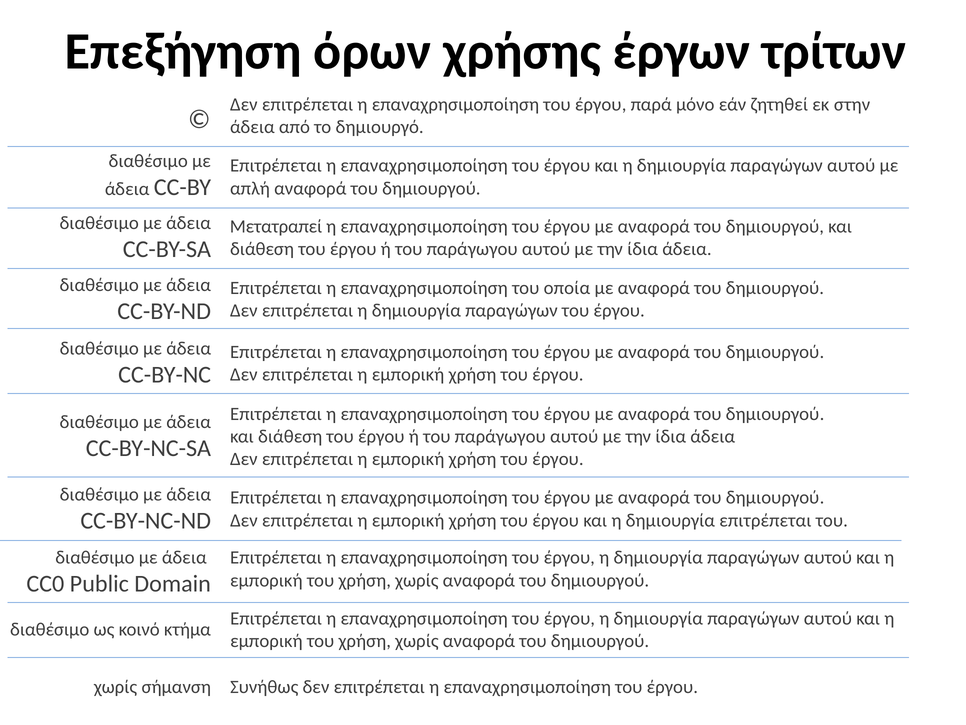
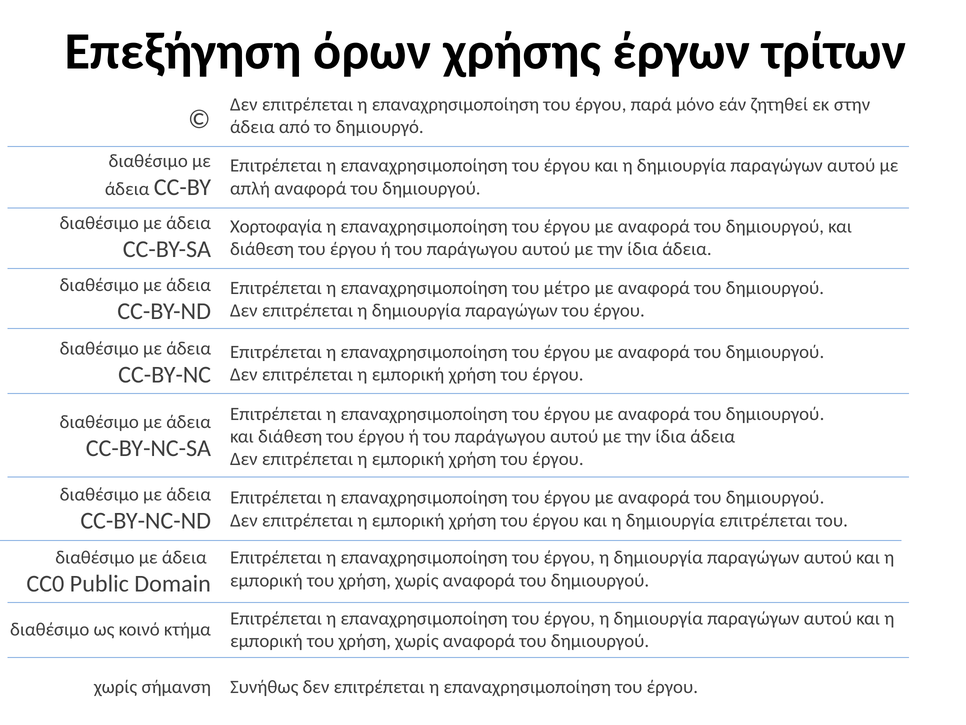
Μετατραπεί: Μετατραπεί -> Χορτοφαγία (276, 226)
οποία: οποία -> μέτρο (567, 288)
